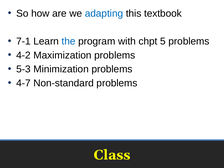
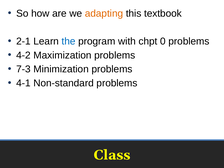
adapting colour: blue -> orange (104, 13)
7-1: 7-1 -> 2-1 (23, 41)
5: 5 -> 0 (163, 41)
5-3: 5-3 -> 7-3 (23, 69)
4-7: 4-7 -> 4-1 (23, 83)
